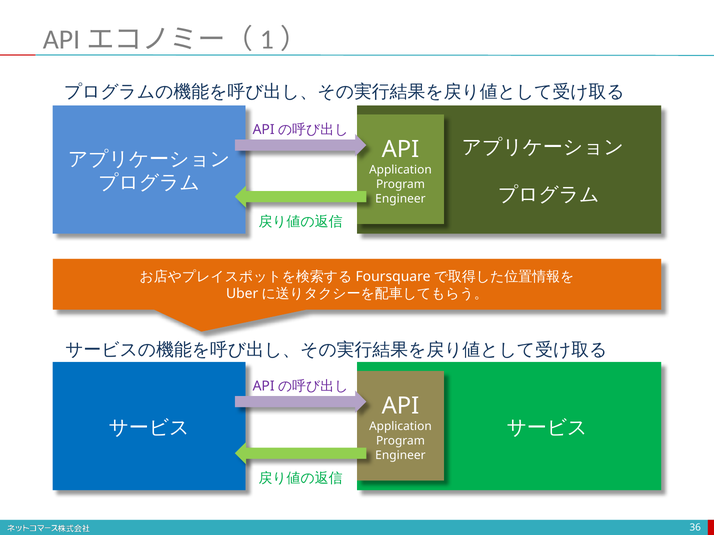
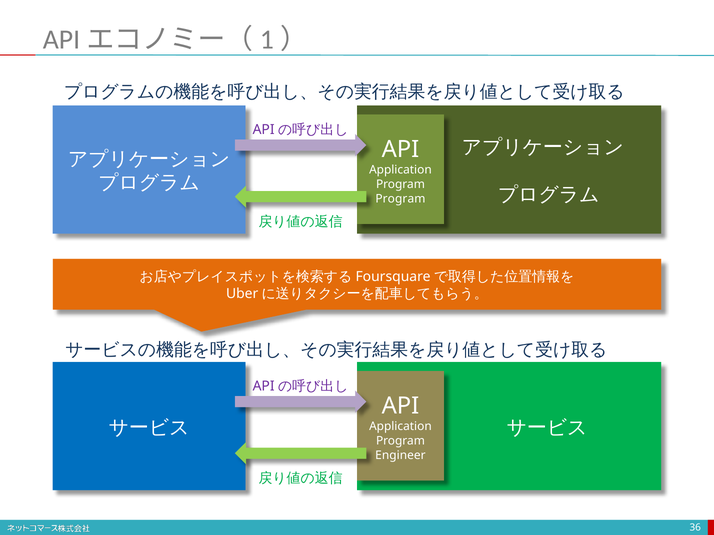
Engineer: Engineer -> Program (400, 199)
